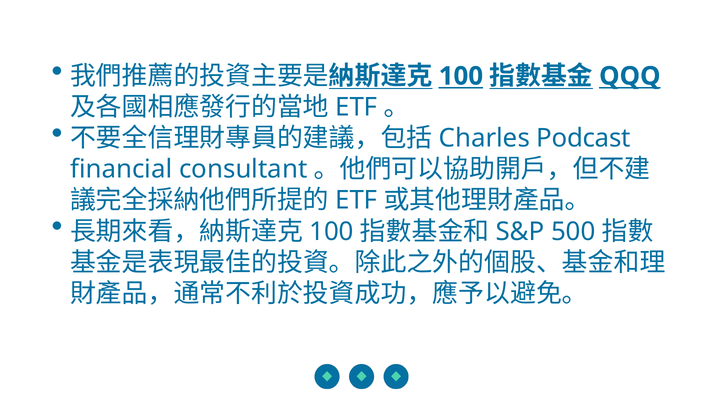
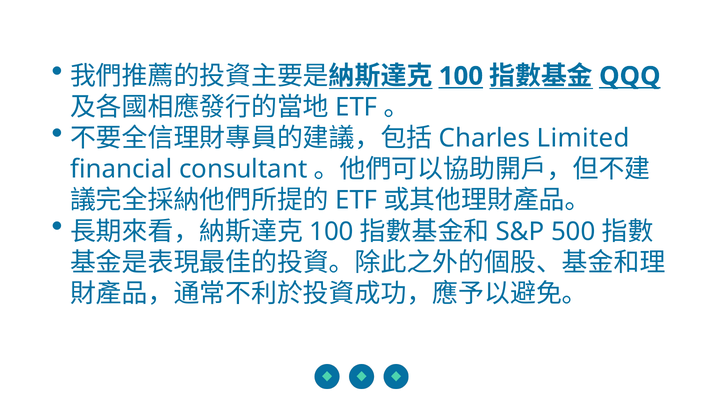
Podcast: Podcast -> Limited (583, 138)
